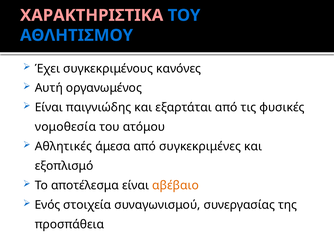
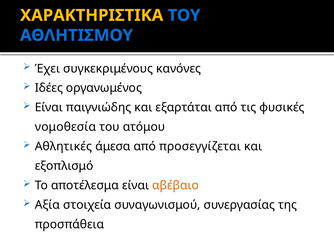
ΧΑΡΑΚΤΗΡΙΣΤΙΚΑ colour: pink -> yellow (92, 15)
Αυτή: Αυτή -> Ιδέες (49, 88)
συγκεκριμένες: συγκεκριμένες -> προσεγγίζεται (200, 147)
Ενός: Ενός -> Αξία (47, 205)
